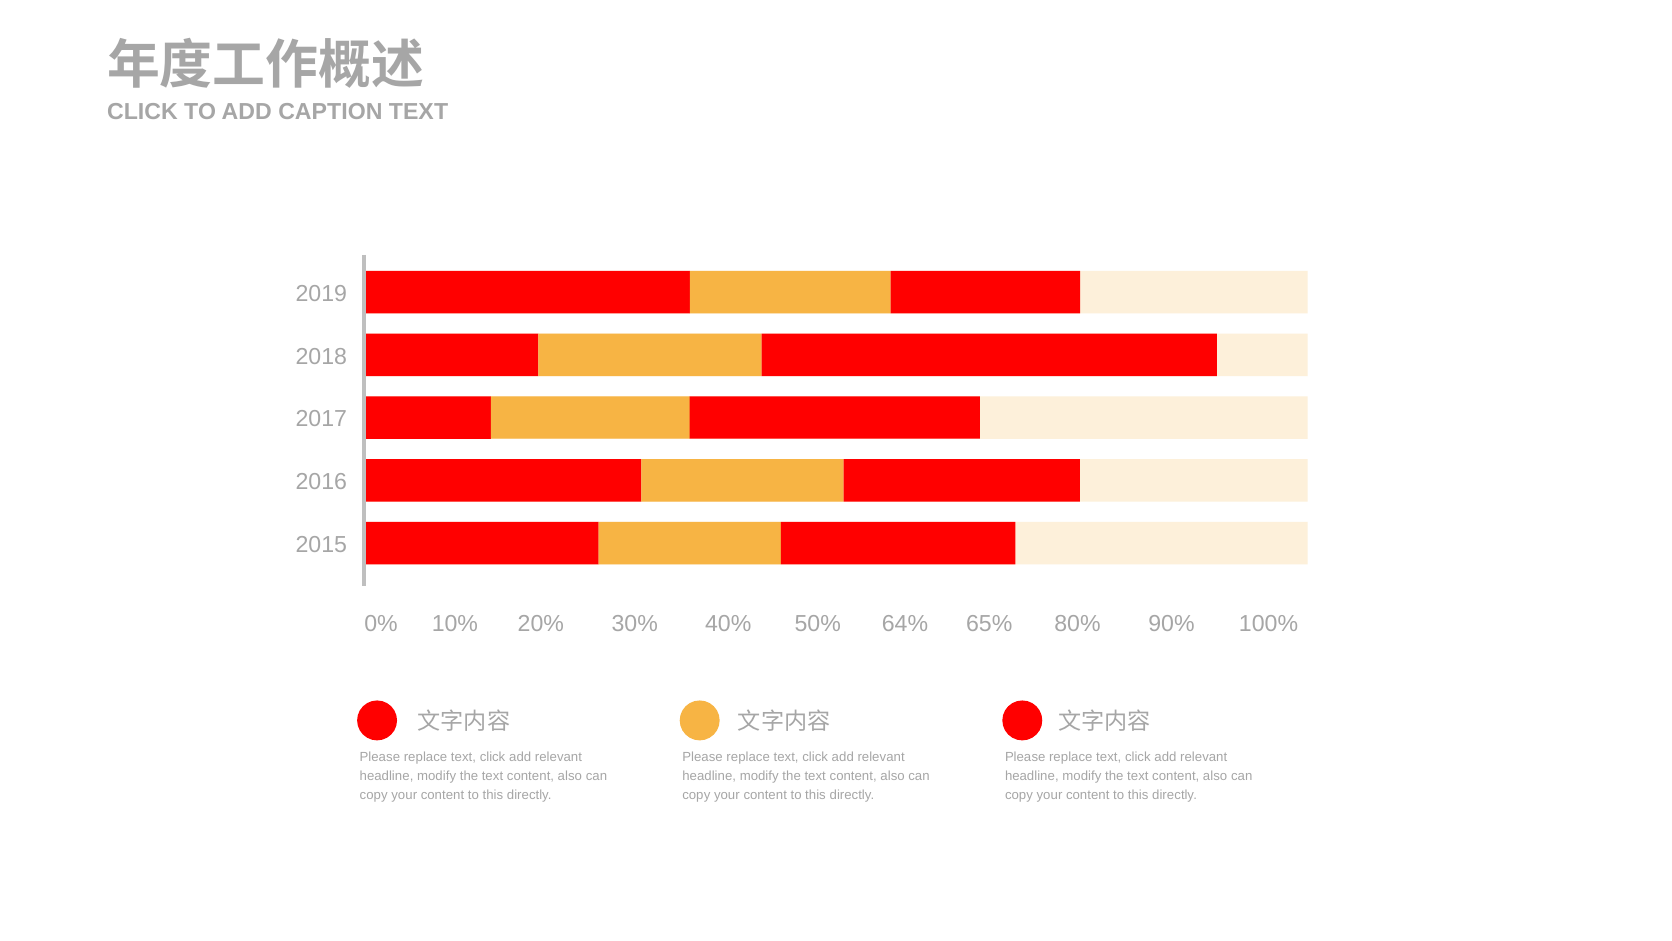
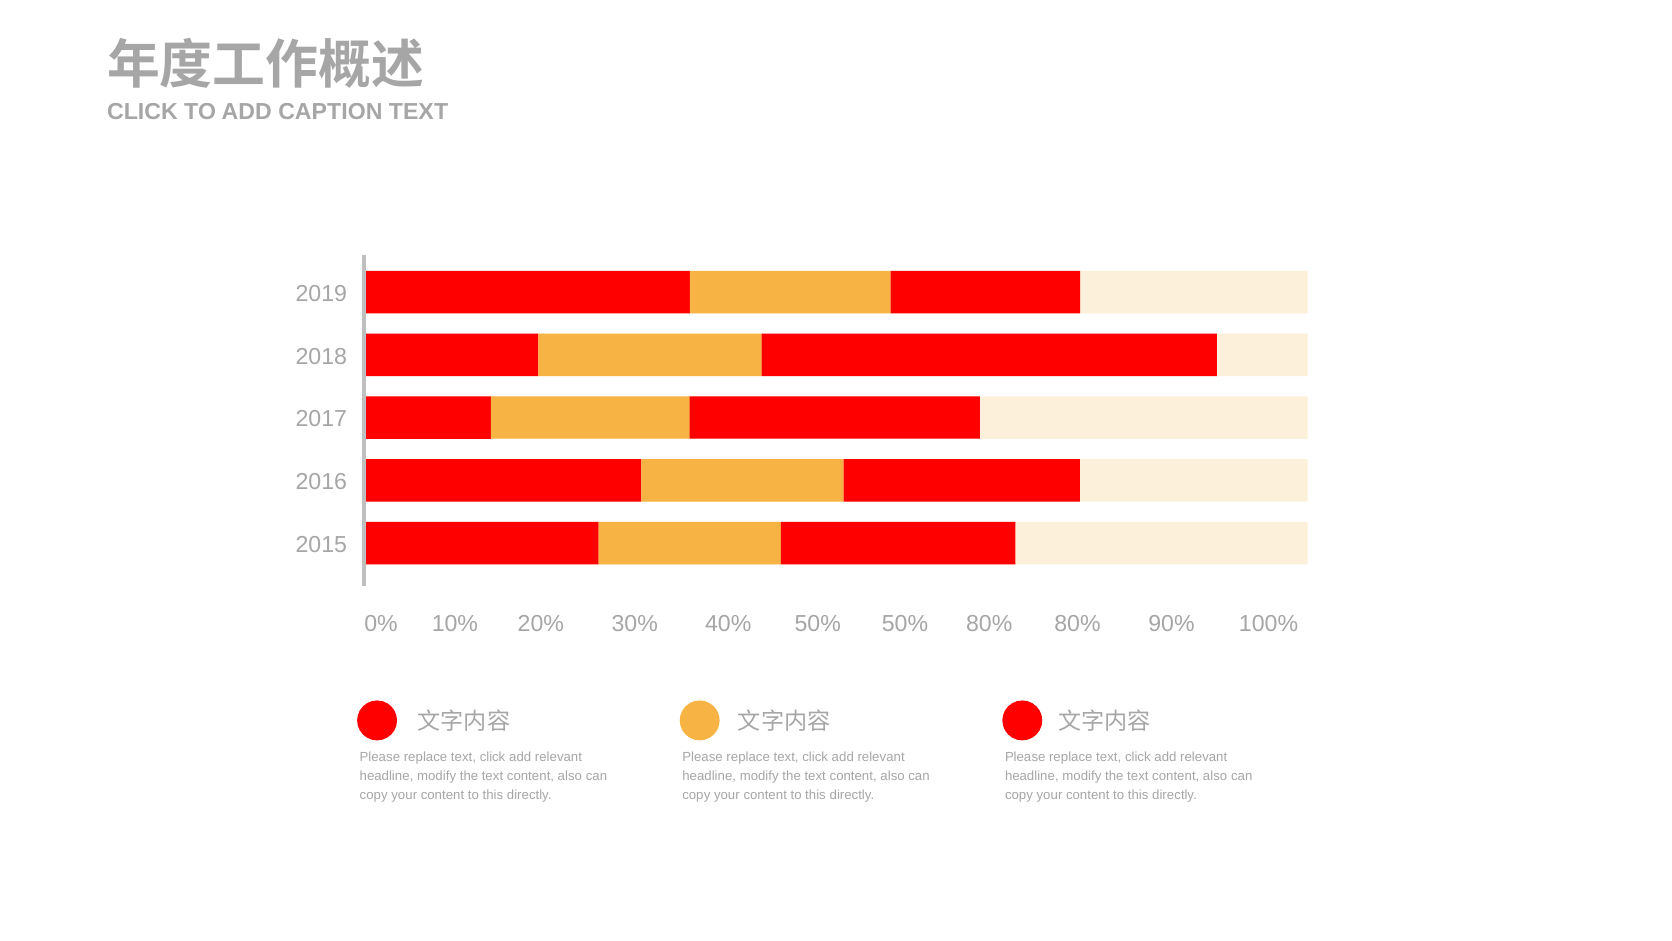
50% 64%: 64% -> 50% (905, 623)
20% 65%: 65% -> 80% (989, 623)
